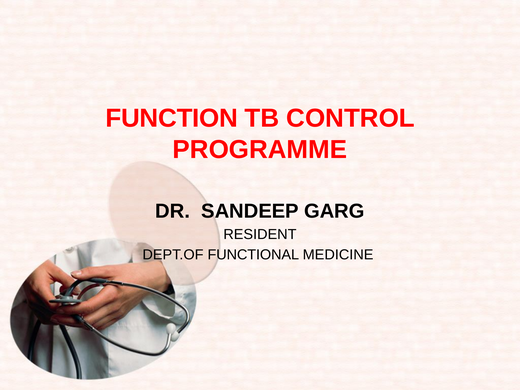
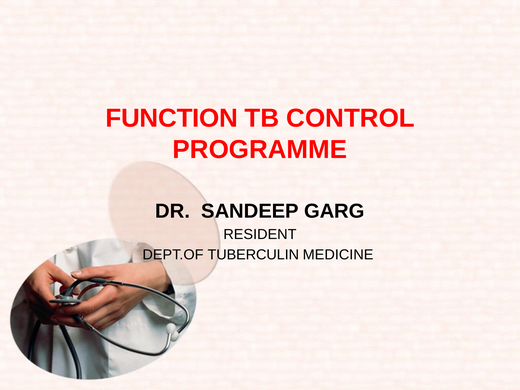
FUNCTIONAL: FUNCTIONAL -> TUBERCULIN (253, 255)
